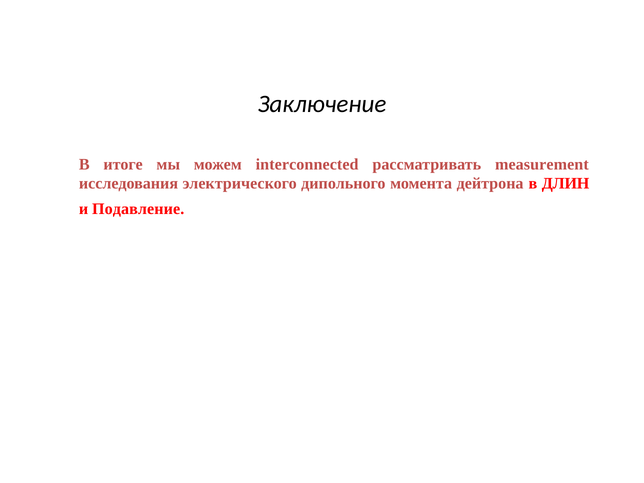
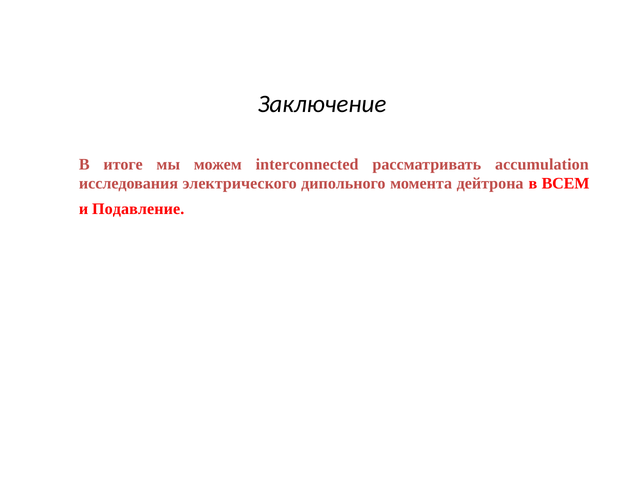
measurement: measurement -> accumulation (542, 164)
ДЛИН: ДЛИН -> ВСЕМ (566, 184)
